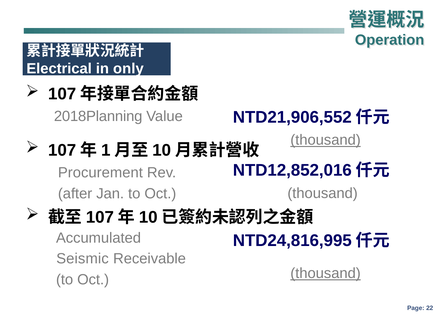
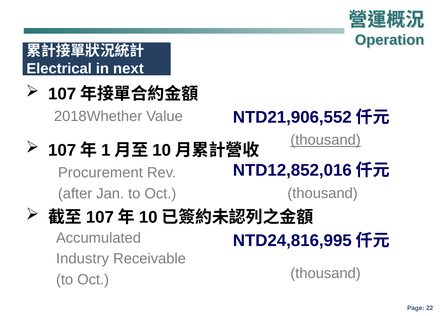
only: only -> next (128, 69)
2018Planning: 2018Planning -> 2018Whether (98, 116)
Seismic: Seismic -> Industry (83, 258)
thousand underline: present -> none (326, 273)
